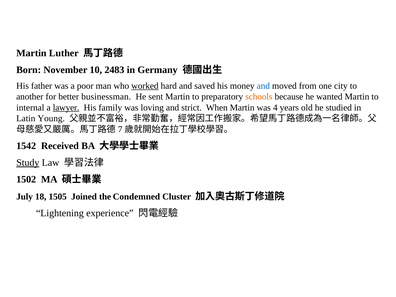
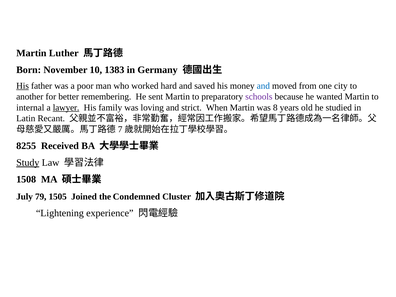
2483: 2483 -> 1383 (114, 70)
His underline: none -> present (23, 86)
worked underline: present -> none (145, 86)
businessman: businessman -> remembering (106, 97)
schools colour: orange -> purple (259, 97)
4: 4 -> 8 (275, 108)
Young: Young -> Recant (51, 118)
1542: 1542 -> 8255 (26, 146)
1502: 1502 -> 1508 (26, 179)
18: 18 -> 79 (41, 197)
